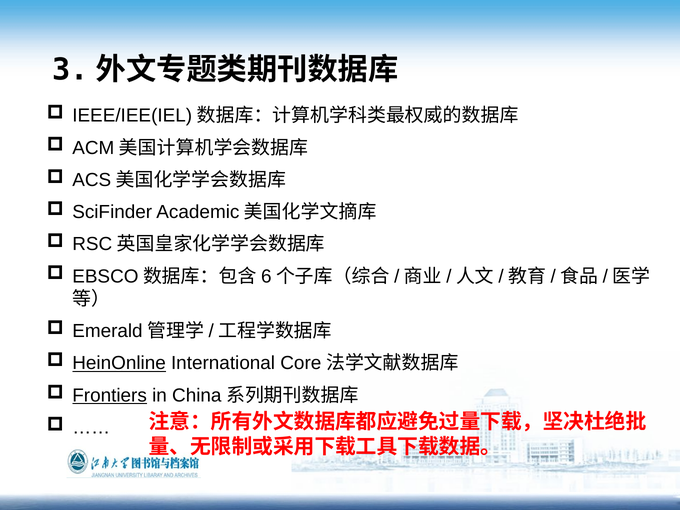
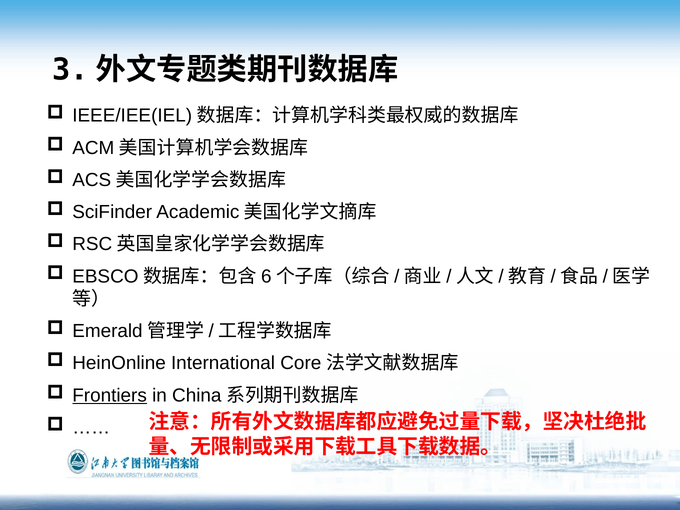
HeinOnline underline: present -> none (119, 363)
